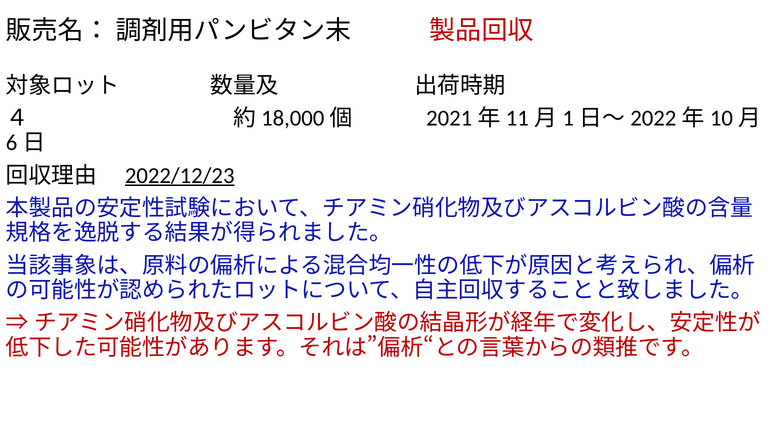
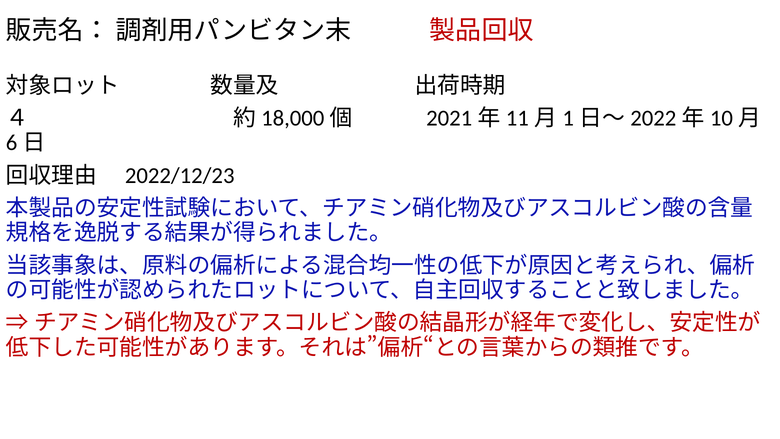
2022/12/23 underline: present -> none (180, 175)
